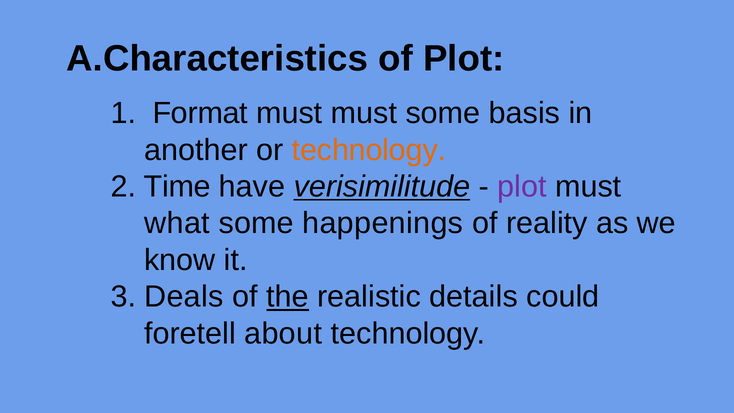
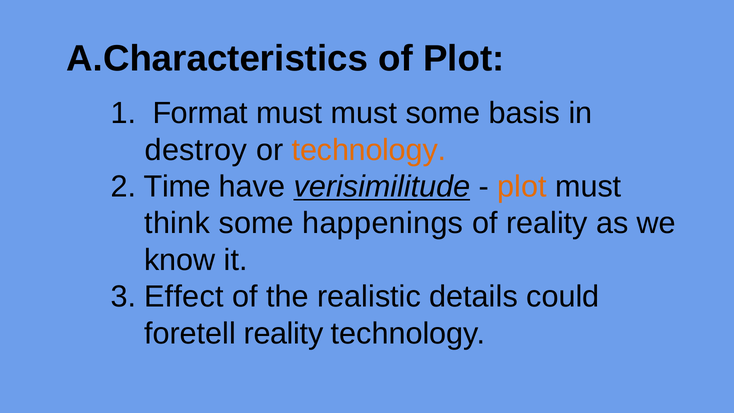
another: another -> destroy (196, 150)
plot colour: purple -> orange (522, 187)
what: what -> think (177, 223)
Deals: Deals -> Effect (184, 297)
the underline: present -> none (288, 297)
foretell about: about -> reality (284, 333)
